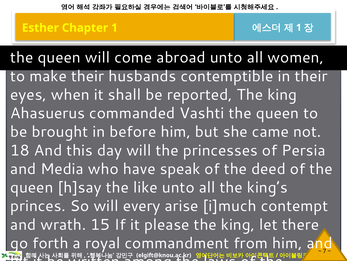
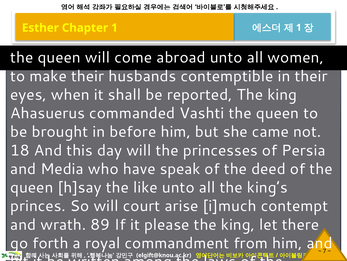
every: every -> court (142, 206)
15: 15 -> 89 (100, 224)
